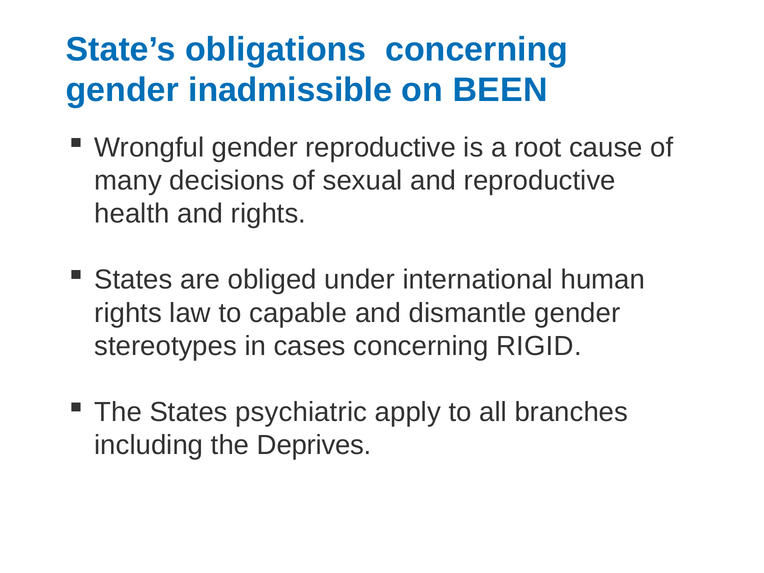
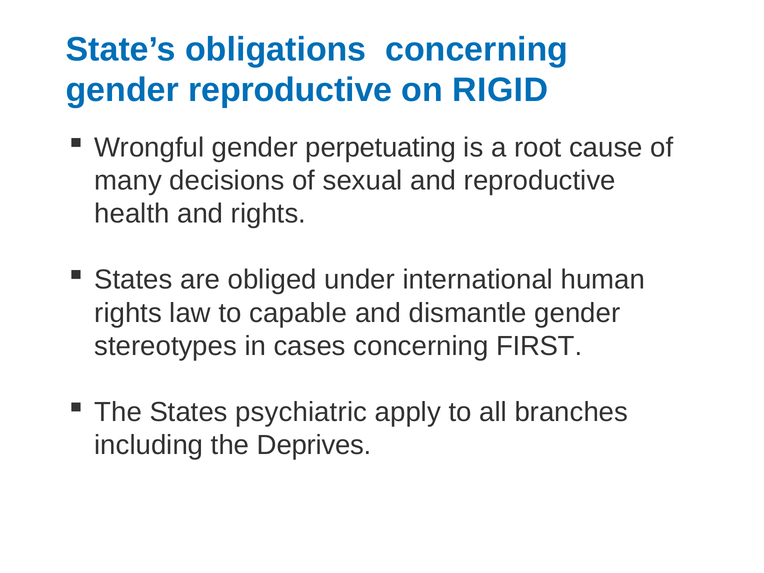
gender inadmissible: inadmissible -> reproductive (290, 90)
BEEN: BEEN -> RIGID (500, 90)
gender reproductive: reproductive -> perpetuating (381, 148)
RIGID: RIGID -> FIRST (539, 346)
